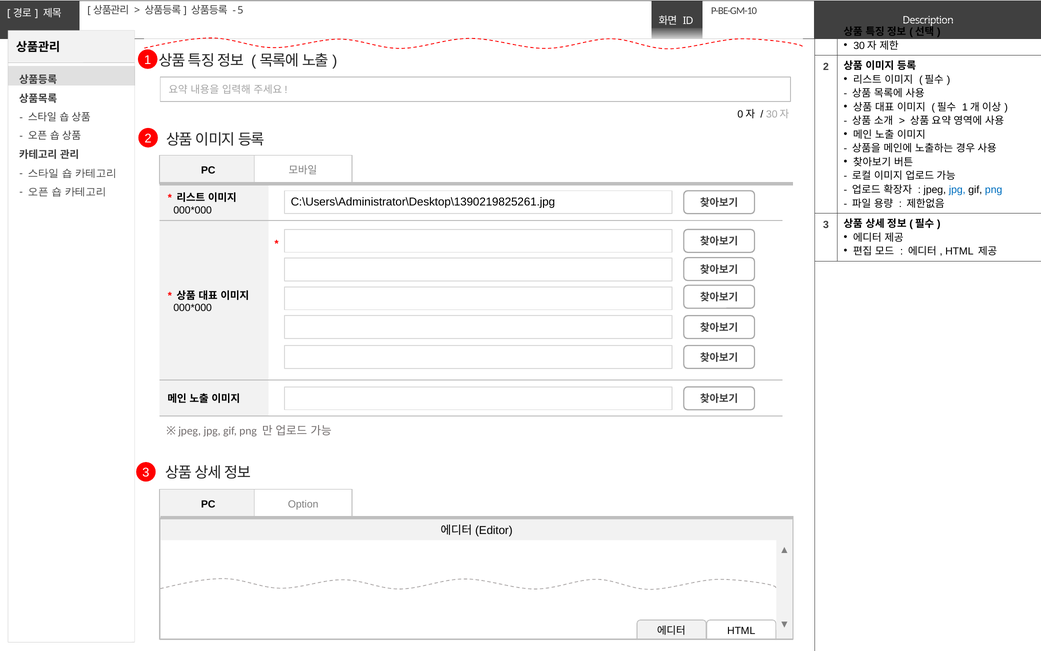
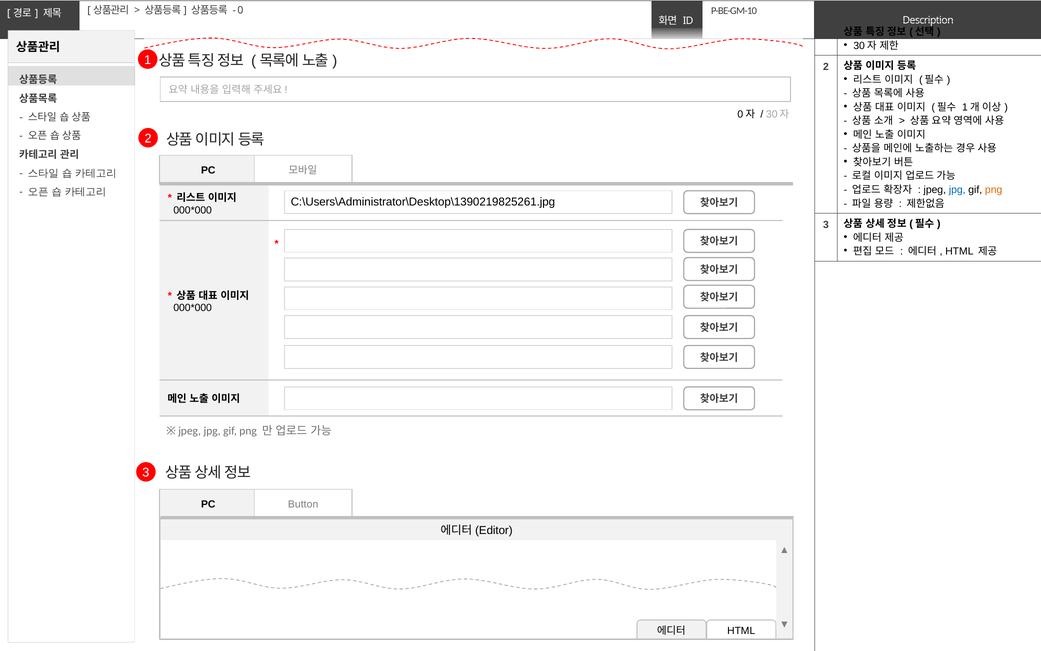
5: 5 -> 0 (240, 11)
png colour: blue -> orange (994, 190)
Option: Option -> Button (303, 504)
